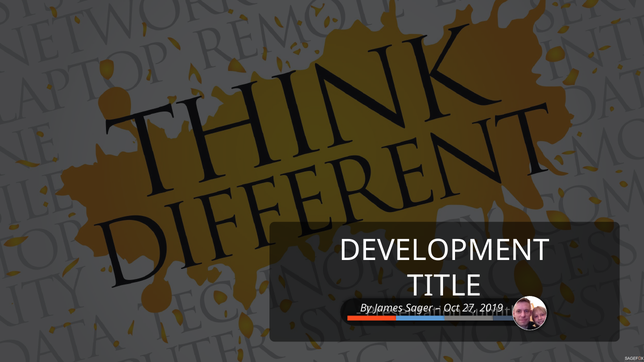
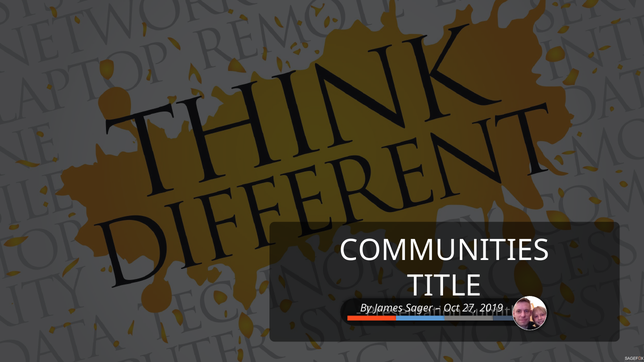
DEVELOPMENT: DEVELOPMENT -> COMMUNITIES (444, 251)
